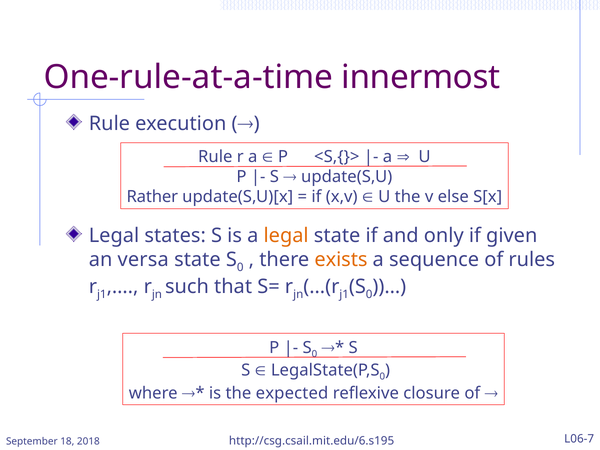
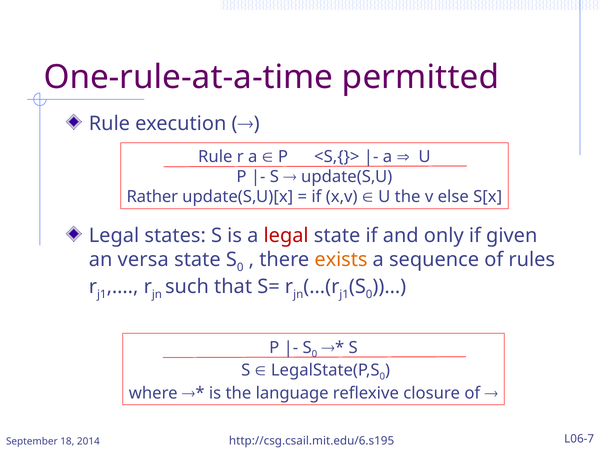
innermost: innermost -> permitted (421, 77)
legal colour: orange -> red (286, 235)
expected: expected -> language (292, 393)
2018: 2018 -> 2014 (88, 442)
